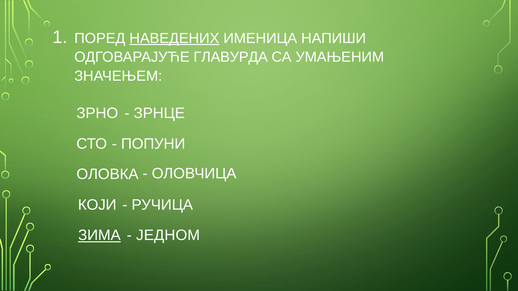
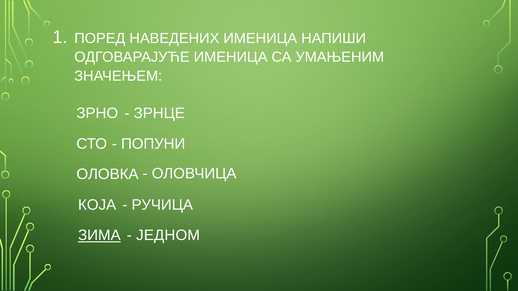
НАВЕДЕНИХ underline: present -> none (174, 38)
ОДГОВАРАЈУЋЕ ГЛАВУРДА: ГЛАВУРДА -> ИМЕНИЦА (231, 57)
КОЈИ: КОЈИ -> КОЈА (97, 205)
